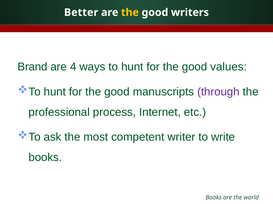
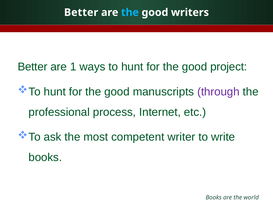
the colour: yellow -> light blue (130, 12)
Brand: Brand -> Better (33, 67)
4: 4 -> 1 (73, 67)
values: values -> project (229, 67)
